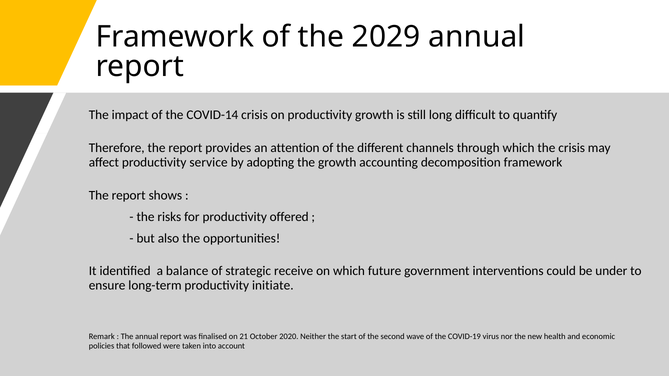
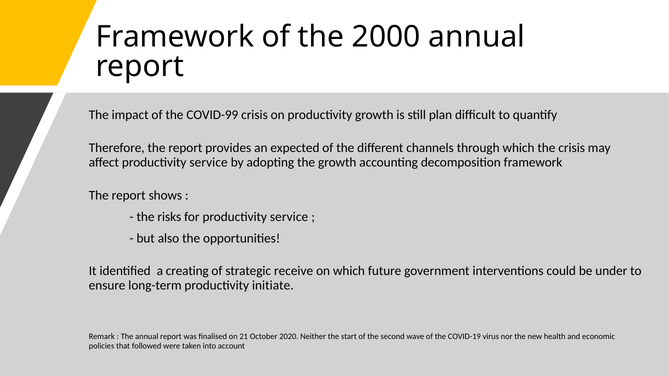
2029: 2029 -> 2000 (386, 37)
COVID-14: COVID-14 -> COVID-99 (212, 115)
long: long -> plan (441, 115)
attention: attention -> expected (295, 148)
for productivity offered: offered -> service (289, 217)
balance: balance -> creating (187, 271)
